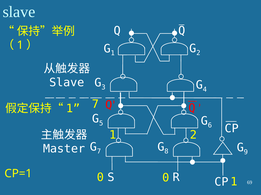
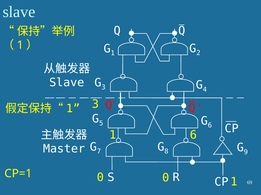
7: 7 -> 3 (95, 105)
1 2: 2 -> 6 (193, 135)
